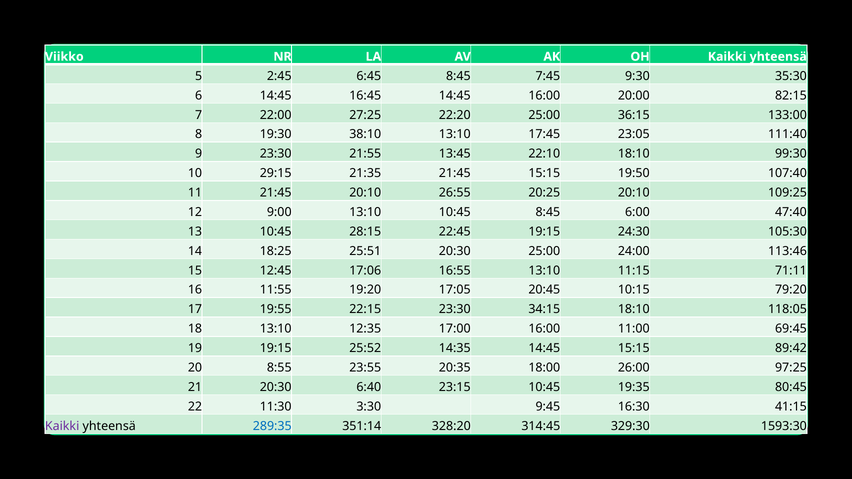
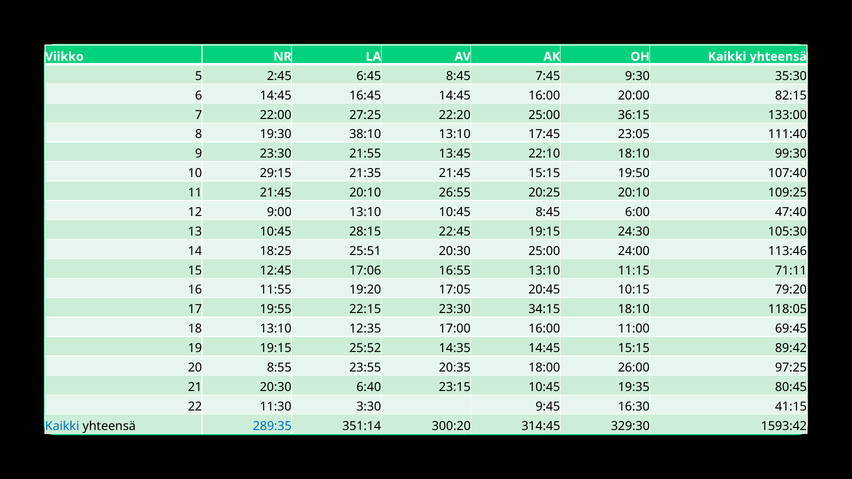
Kaikki colour: purple -> blue (62, 426)
328:20: 328:20 -> 300:20 (451, 426)
1593:30: 1593:30 -> 1593:42 (784, 426)
